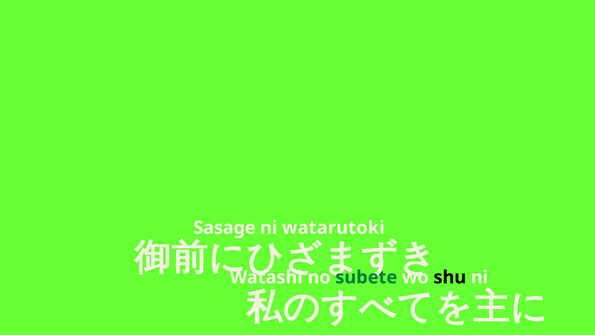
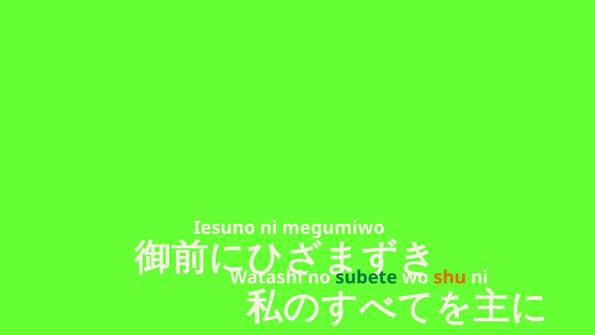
Sasage: Sasage -> Iesuno (224, 228)
watarutoki: watarutoki -> megumiwo (333, 228)
shu colour: black -> orange (450, 277)
